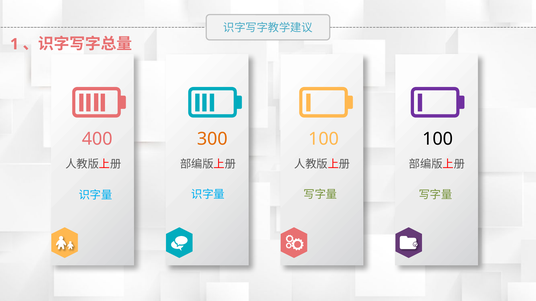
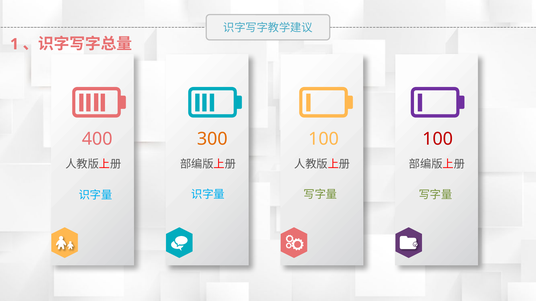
100 colour: black -> red (438, 139)
